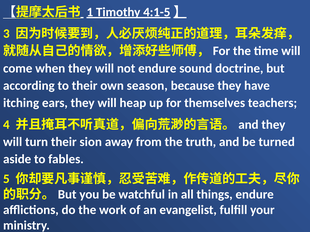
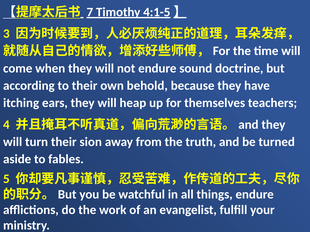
1: 1 -> 7 (90, 12)
season: season -> behold (147, 86)
